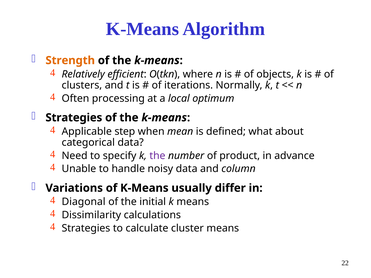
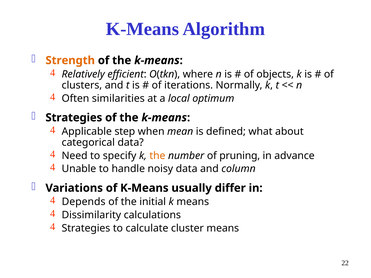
processing: processing -> similarities (118, 99)
the colour: purple -> orange (157, 156)
product: product -> pruning (240, 156)
Diagonal: Diagonal -> Depends (84, 202)
